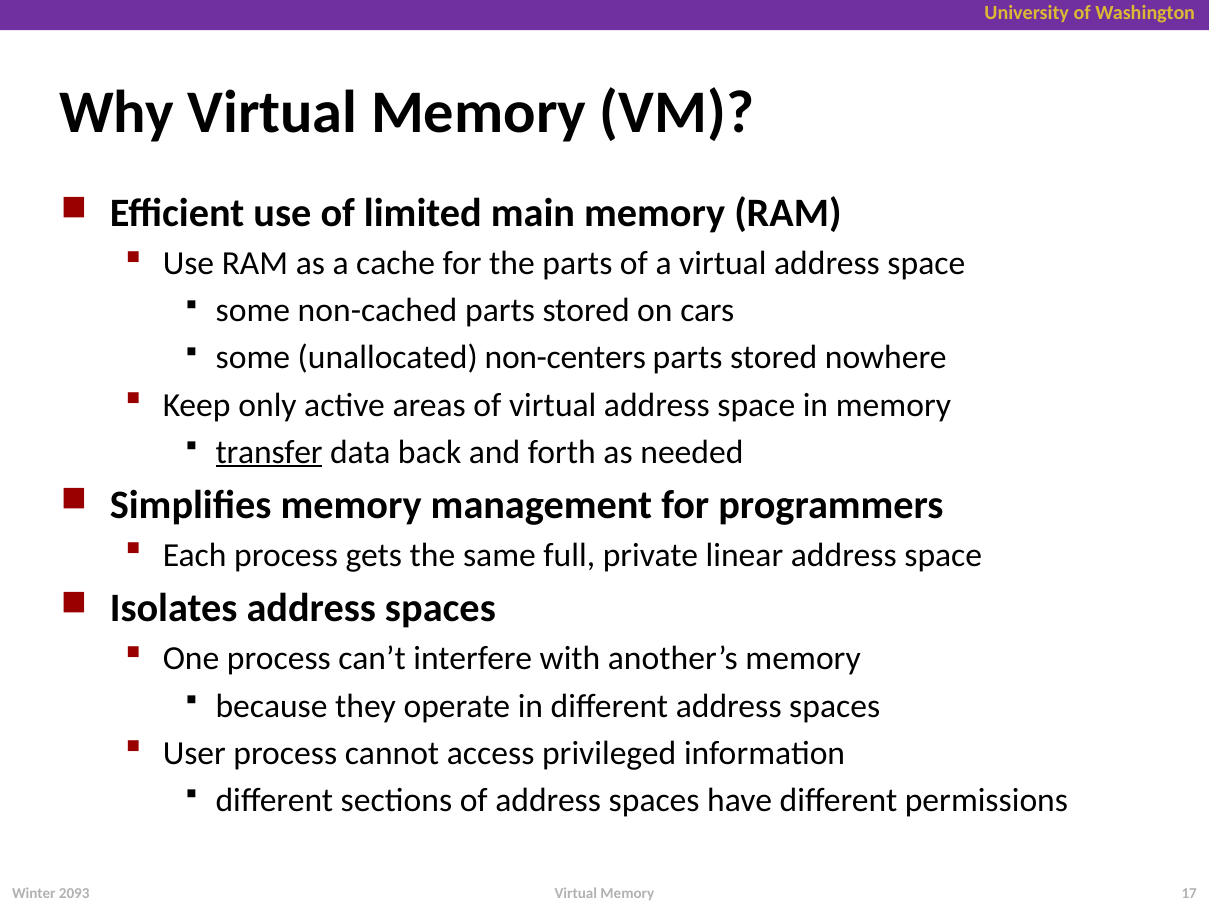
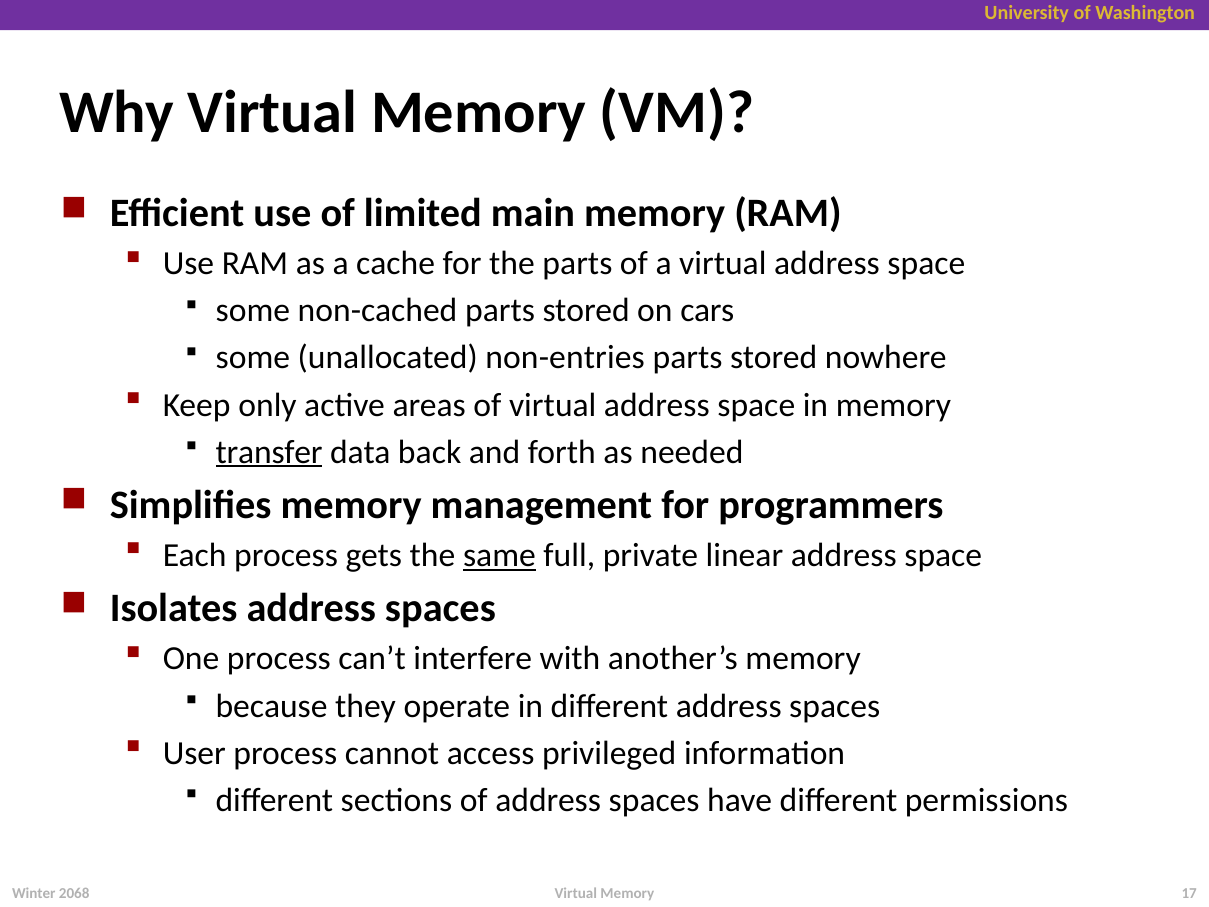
non-centers: non-centers -> non-entries (565, 358)
same underline: none -> present (499, 555)
2093: 2093 -> 2068 (74, 894)
